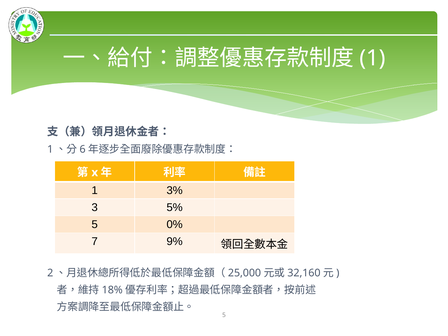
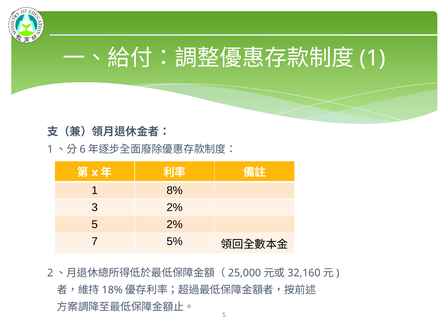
3%: 3% -> 8% (175, 190)
3 5%: 5% -> 2% (175, 207)
5 0%: 0% -> 2% (175, 225)
9%: 9% -> 5% (175, 242)
